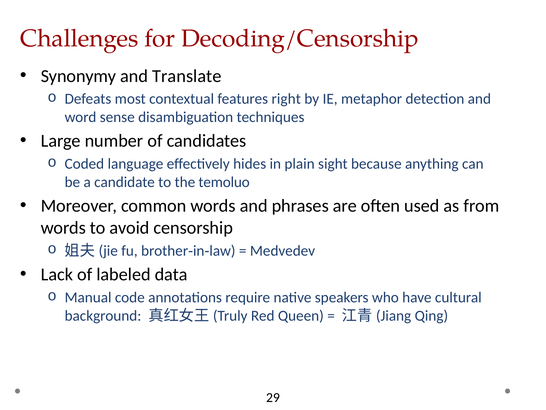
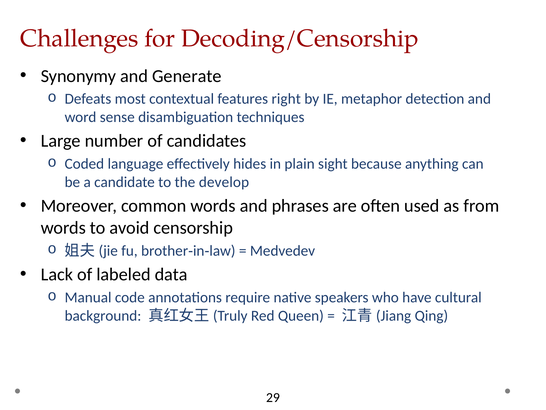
Translate: Translate -> Generate (187, 76)
temoluo: temoluo -> develop (224, 182)
